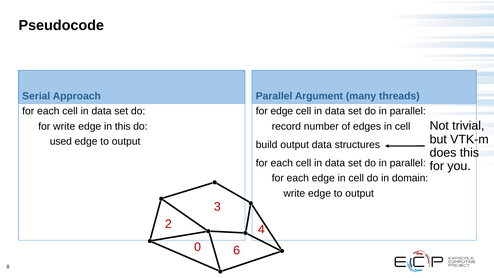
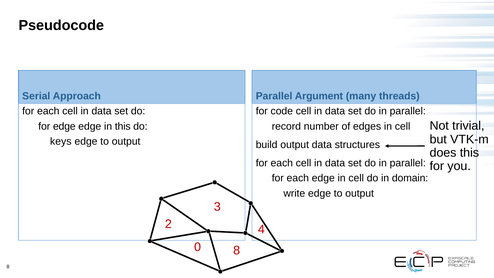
for edge: edge -> code (282, 111)
for write: write -> edge (64, 126)
used: used -> keys (61, 142)
0 6: 6 -> 8 (237, 250)
